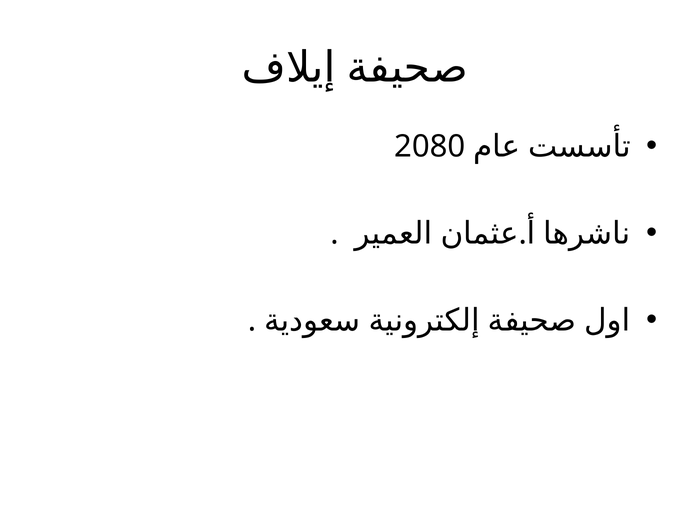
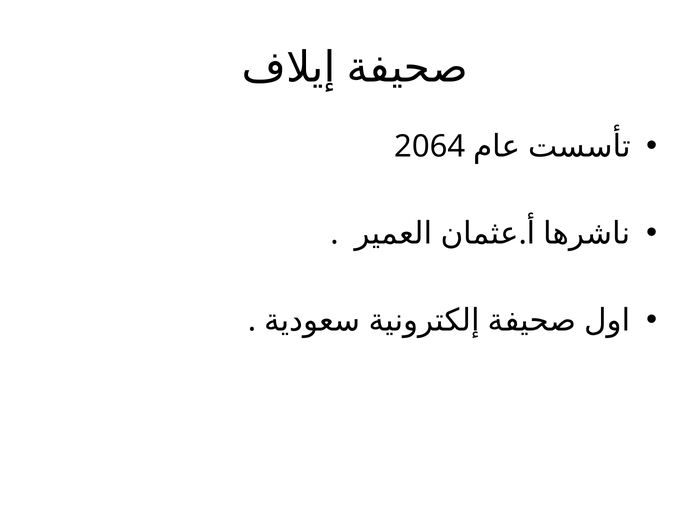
2080: 2080 -> 2064 (430, 147)
